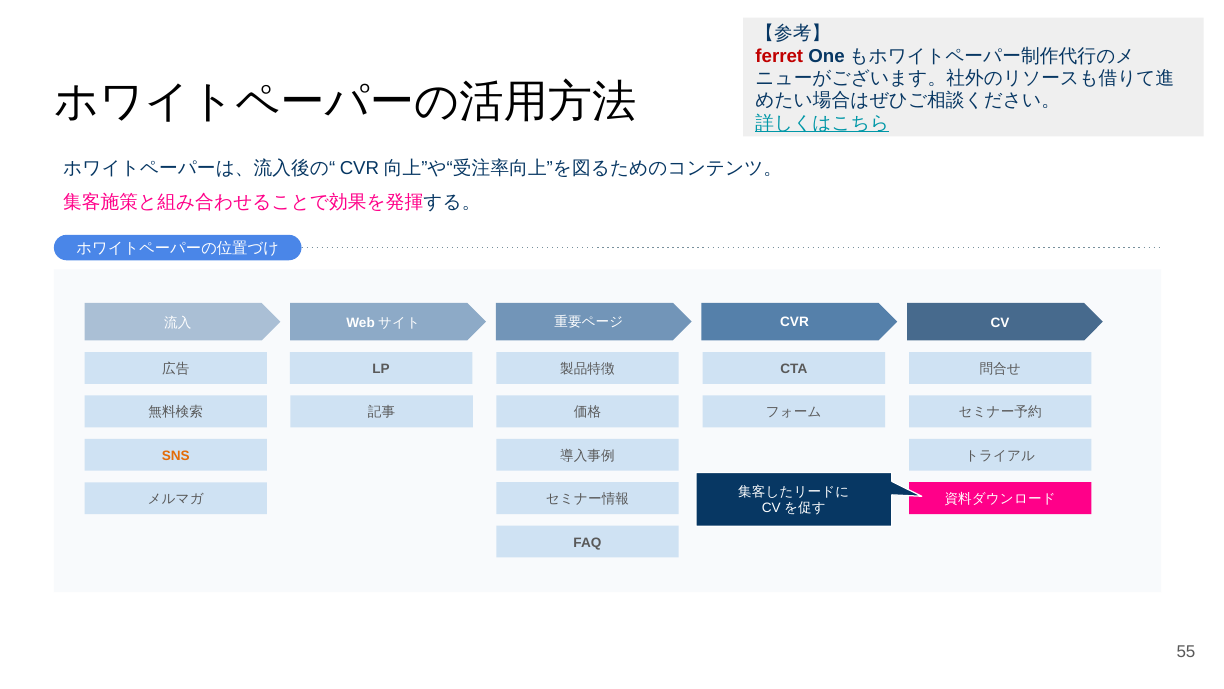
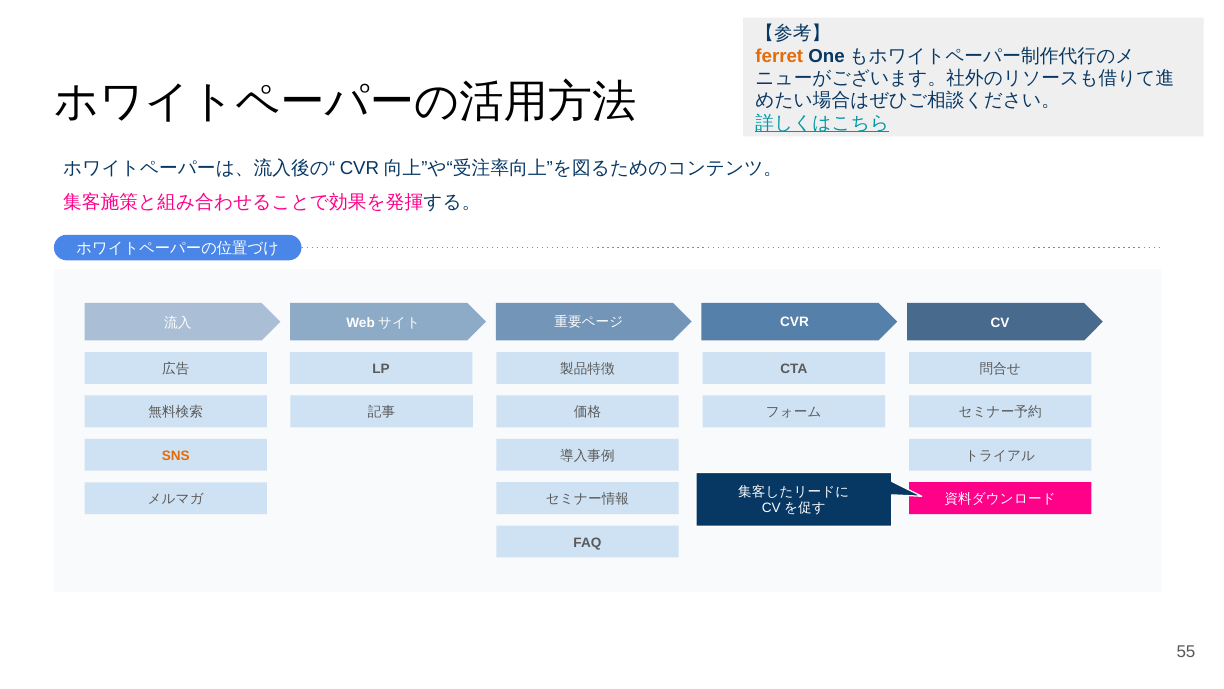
ferret colour: red -> orange (779, 56)
